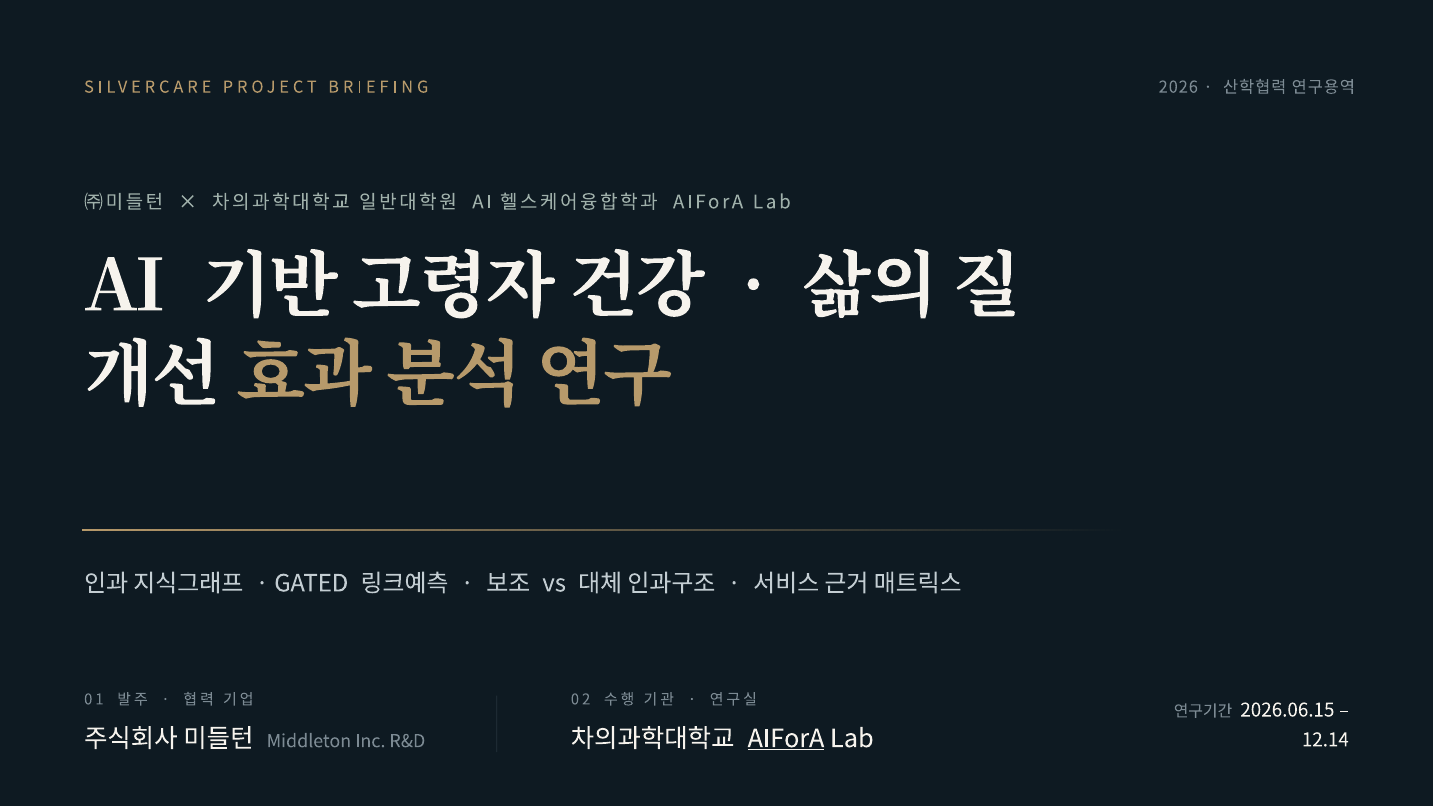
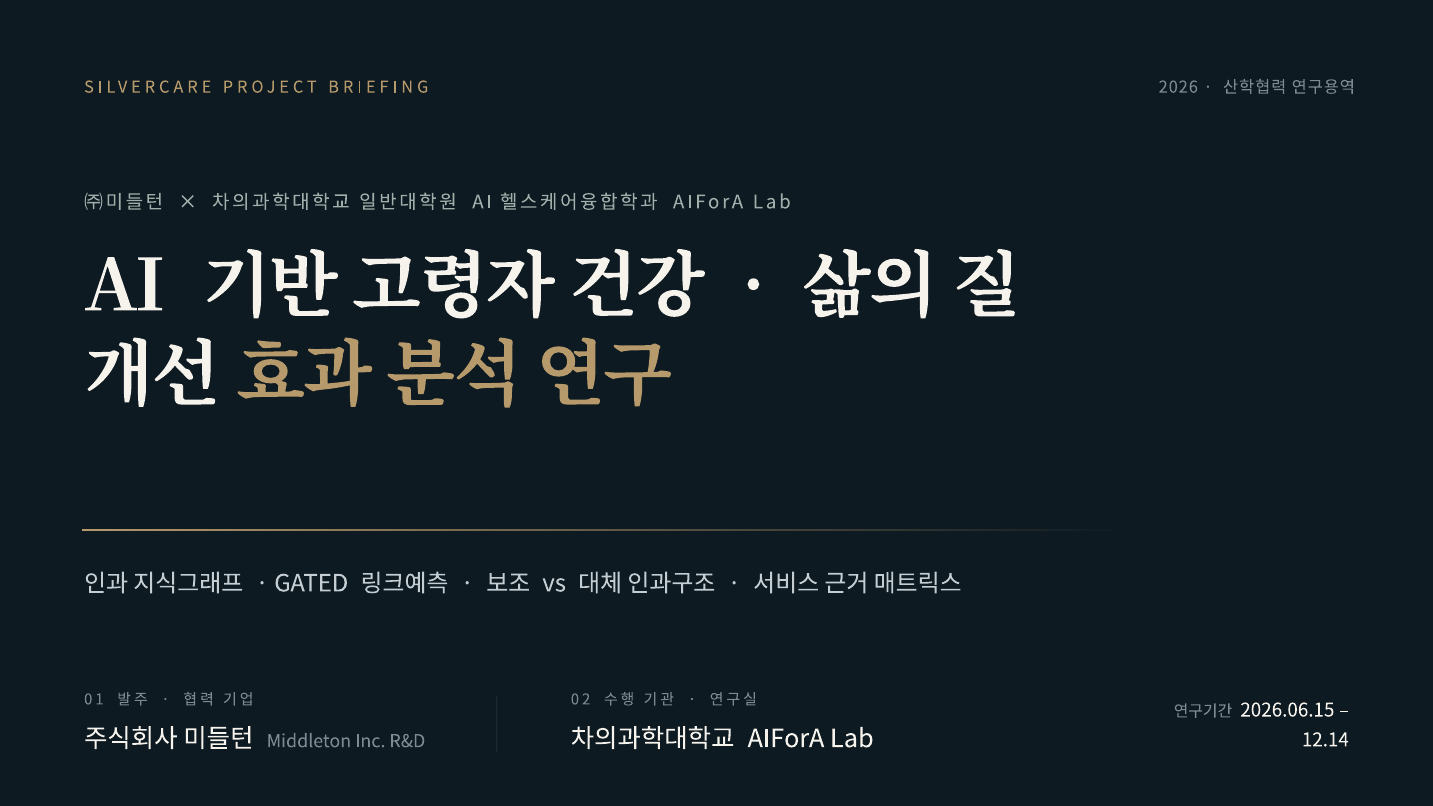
AIForA underline: present -> none (786, 739)
